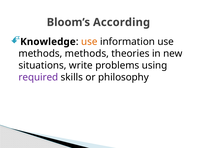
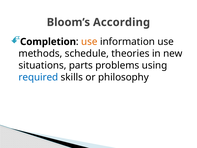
Knowledge: Knowledge -> Completion (48, 42)
methods methods: methods -> schedule (87, 53)
write: write -> parts (81, 65)
required colour: purple -> blue (38, 77)
